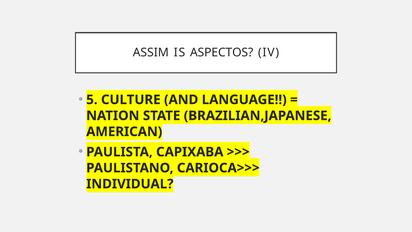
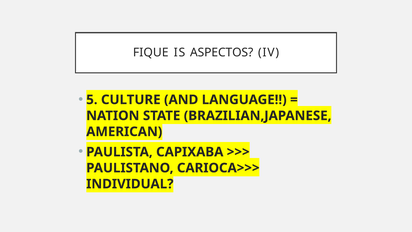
ASSIM: ASSIM -> FIQUE (151, 53)
